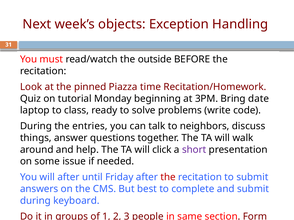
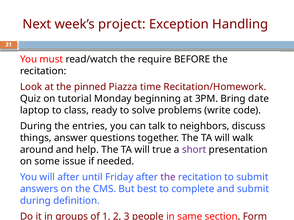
objects: objects -> project (122, 24)
outside: outside -> require (155, 59)
click: click -> true (162, 150)
the colour: red -> purple (168, 178)
keyboard: keyboard -> definition (76, 201)
